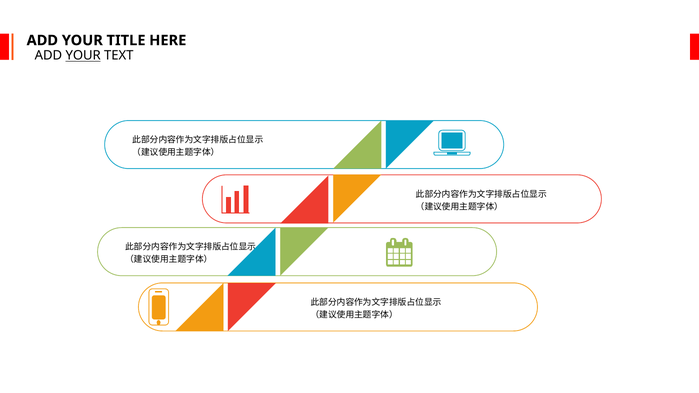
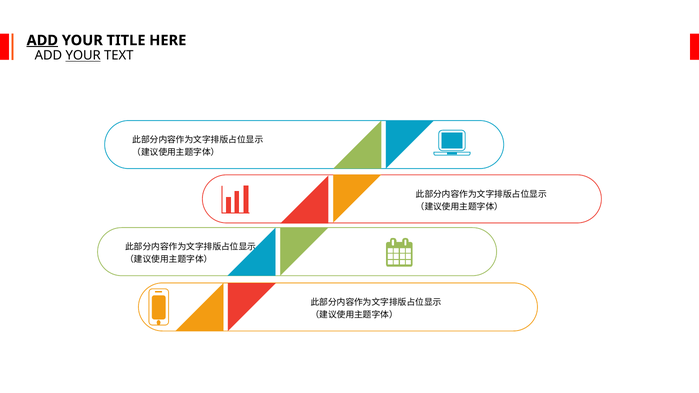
ADD underline: none -> present (42, 40)
